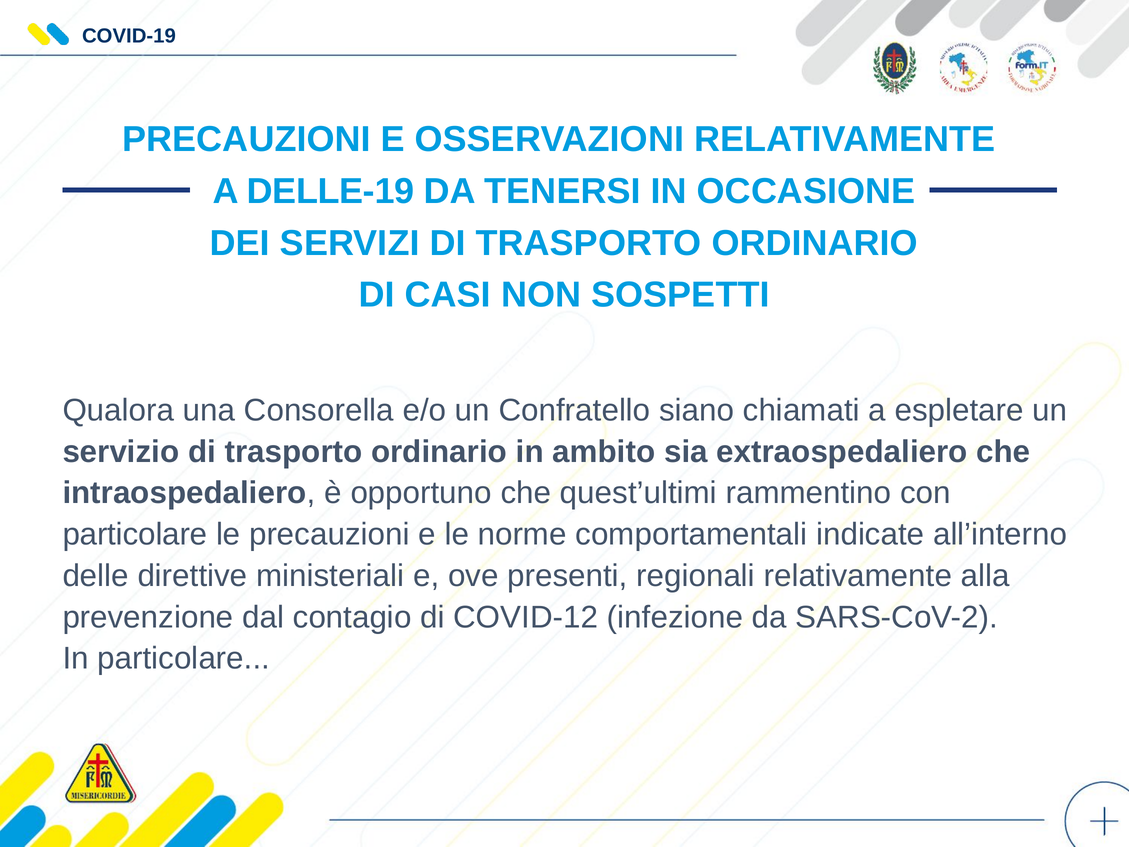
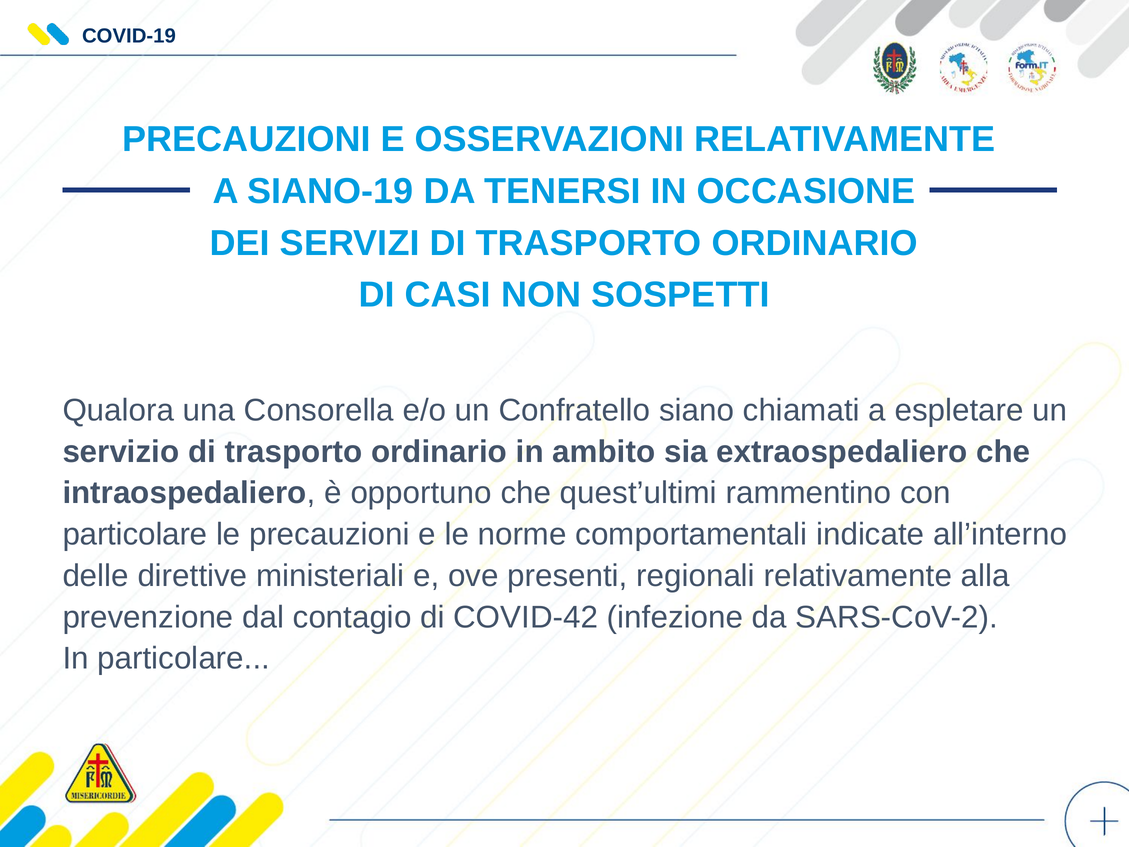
DELLE-19: DELLE-19 -> SIANO-19 (330, 191)
COVID-12: COVID-12 -> COVID-42 (526, 617)
